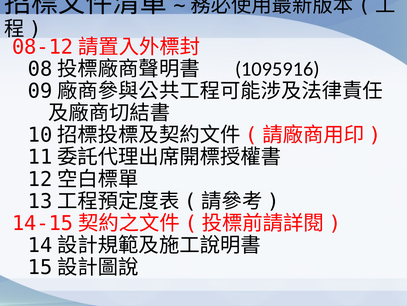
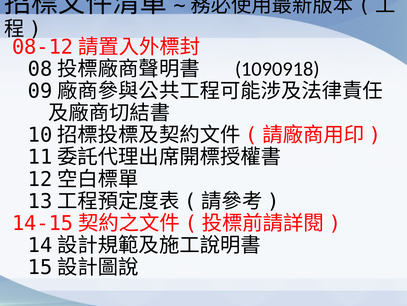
1095916: 1095916 -> 1090918 (277, 69)
